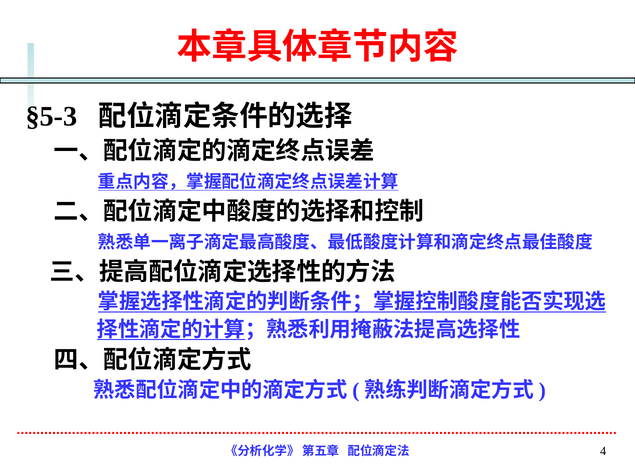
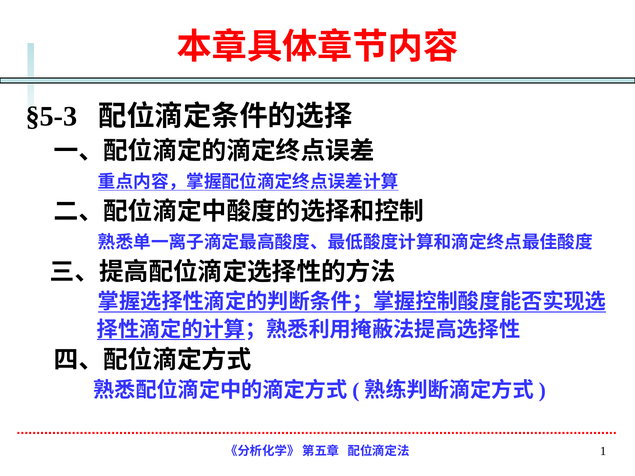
4: 4 -> 1 (603, 452)
